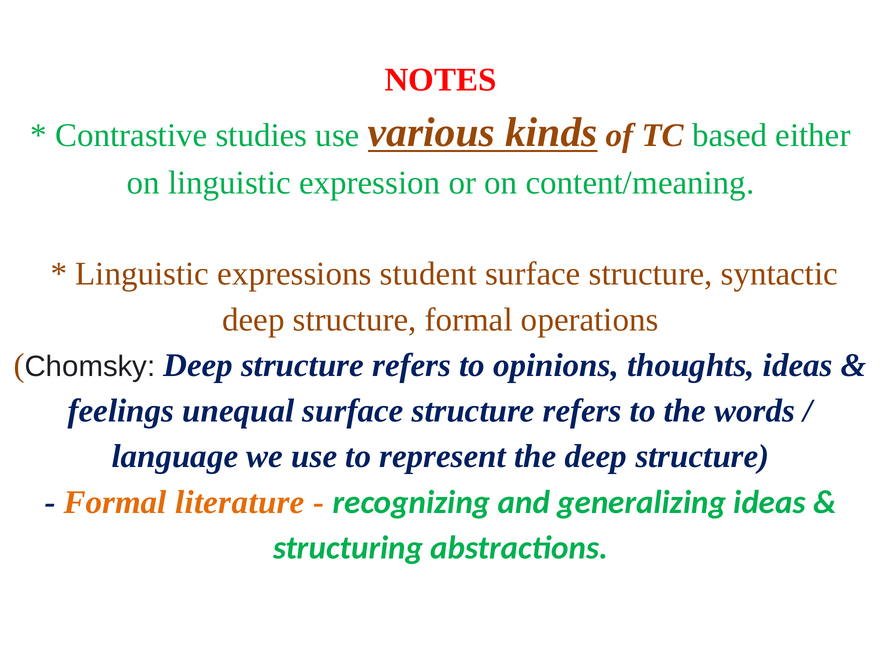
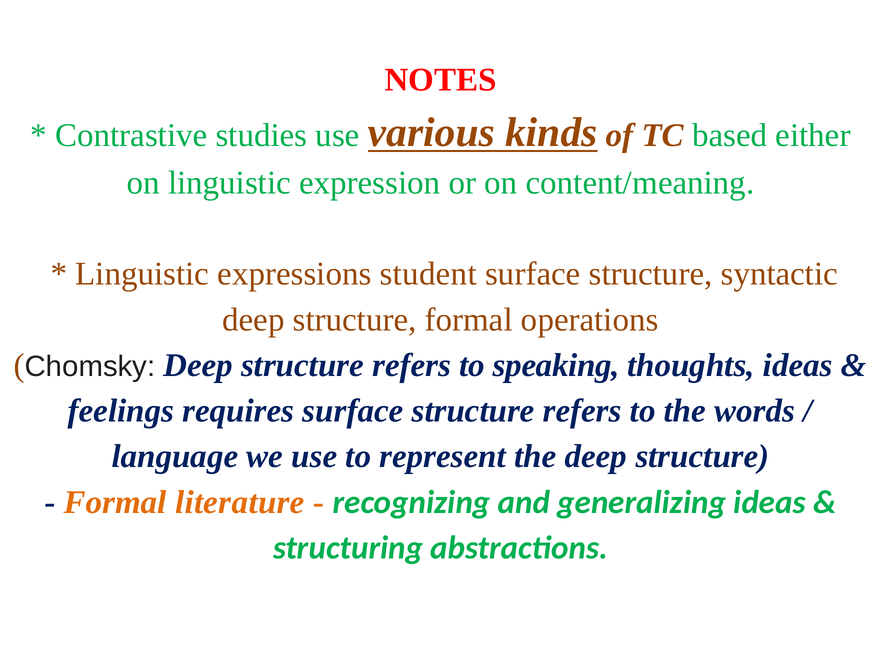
opinions: opinions -> speaking (556, 365)
unequal: unequal -> requires (238, 411)
